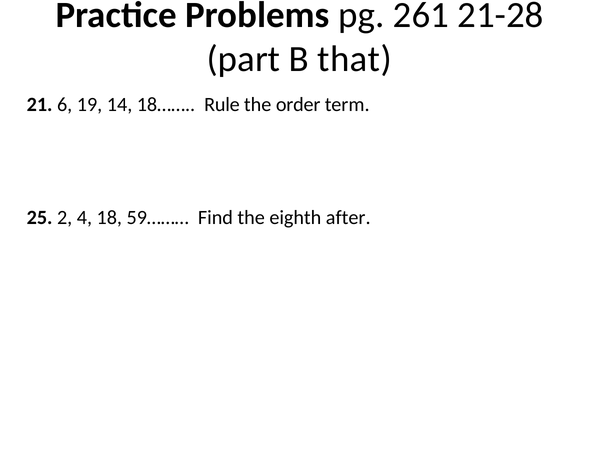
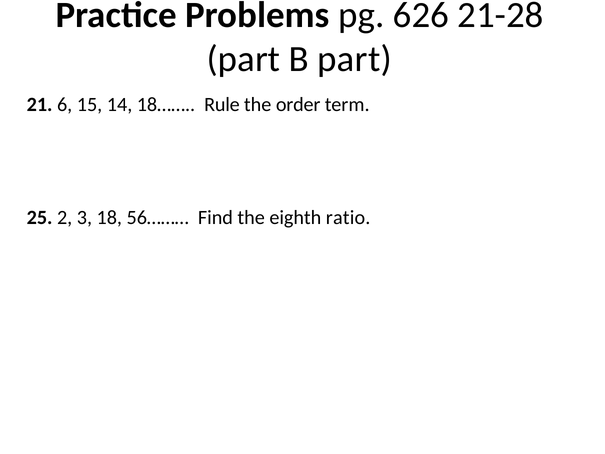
261: 261 -> 626 (421, 15)
B that: that -> part (355, 59)
19: 19 -> 15 (90, 104)
4: 4 -> 3 (84, 217)
59………: 59……… -> 56……… (158, 217)
after: after -> ratio (348, 217)
